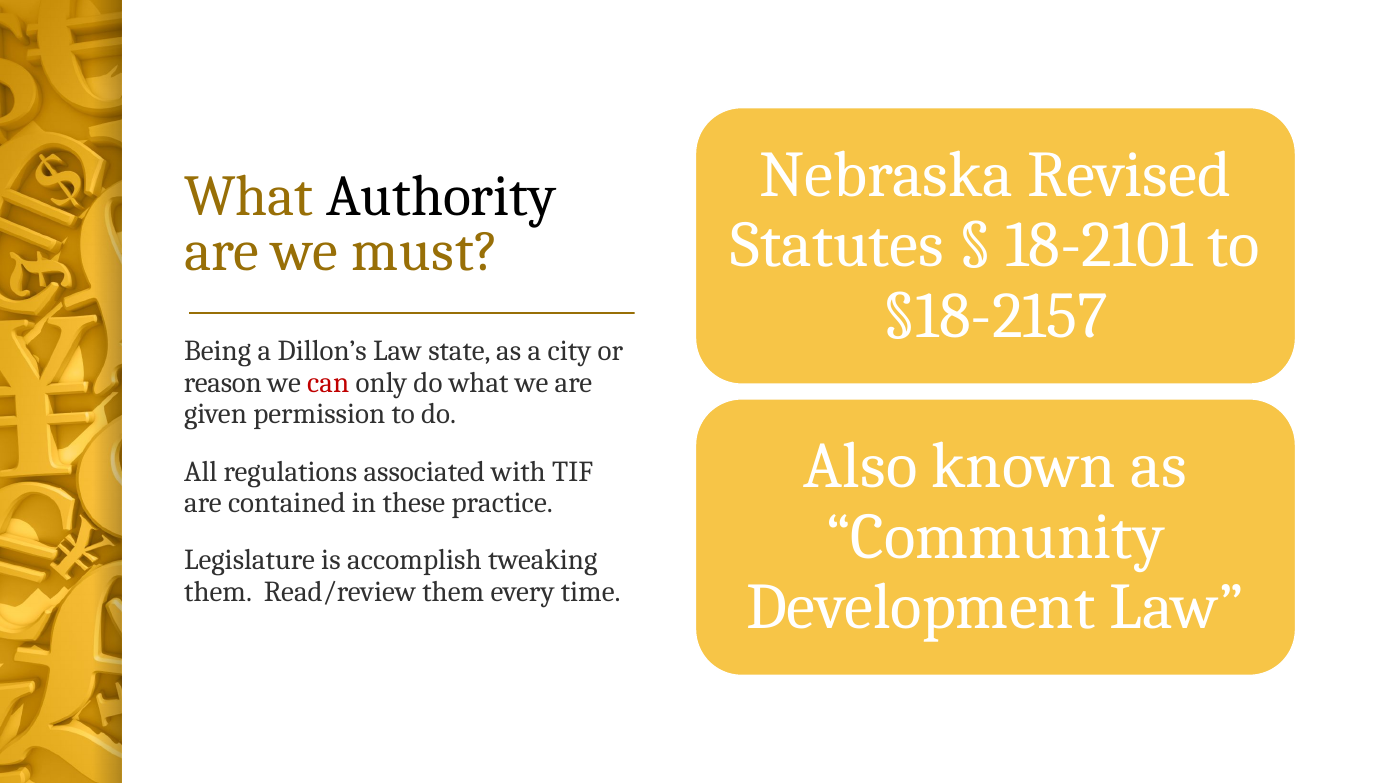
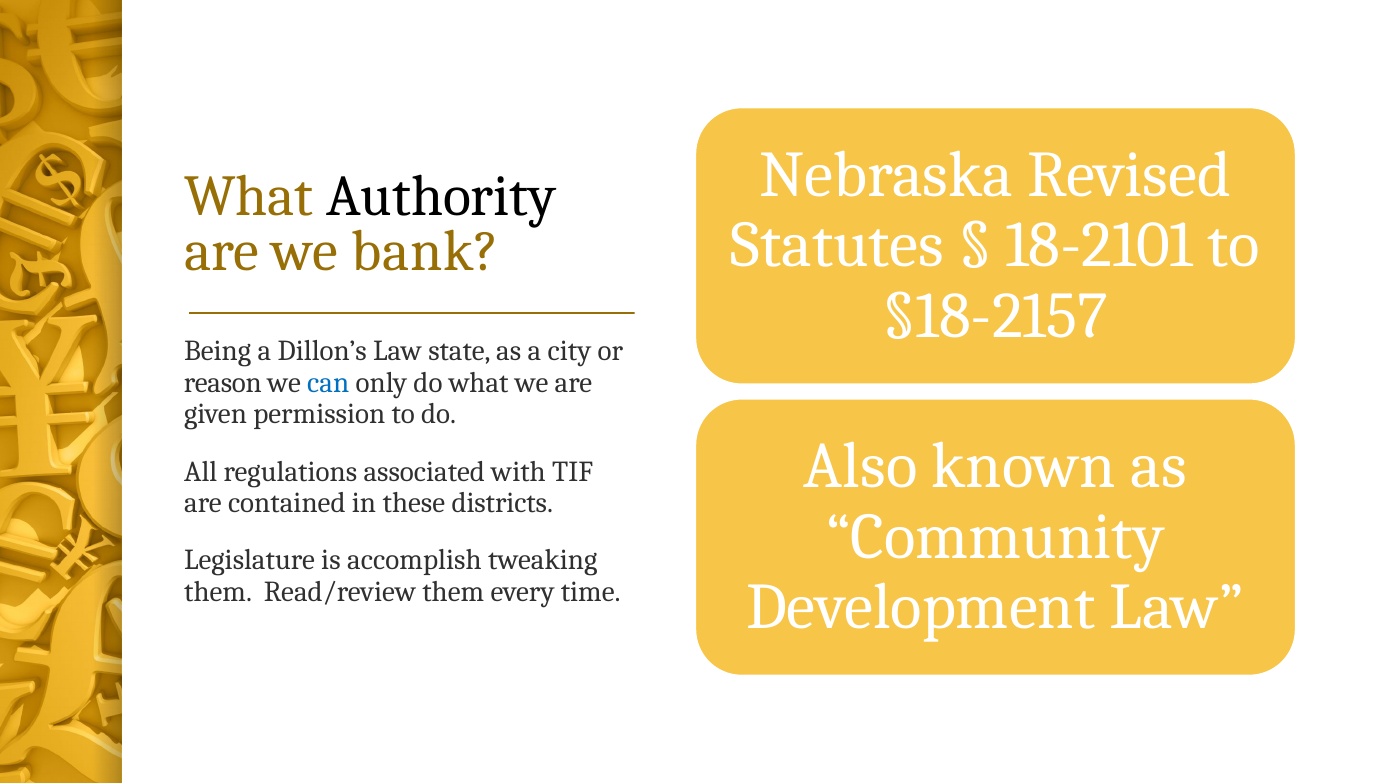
must: must -> bank (425, 251)
can colour: red -> blue (328, 383)
practice: practice -> districts (502, 503)
